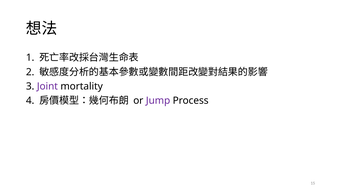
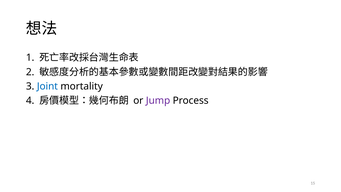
Joint colour: purple -> blue (47, 86)
